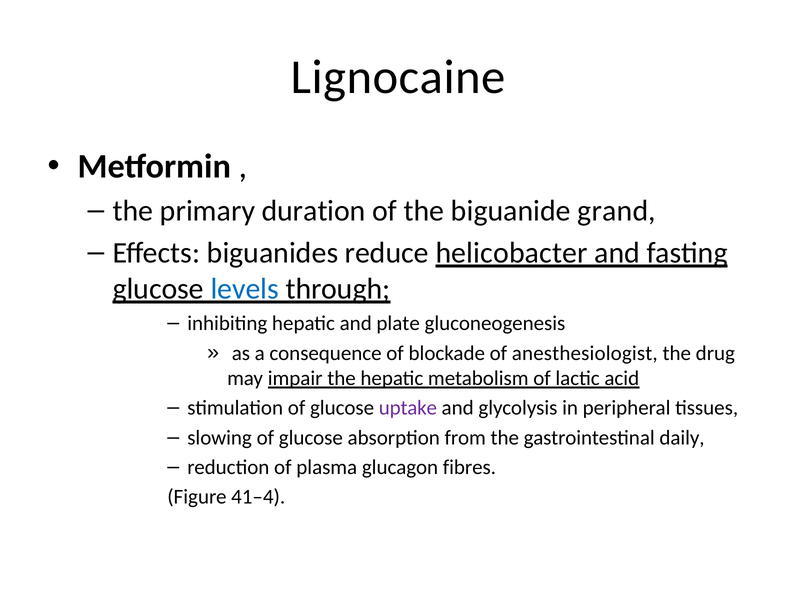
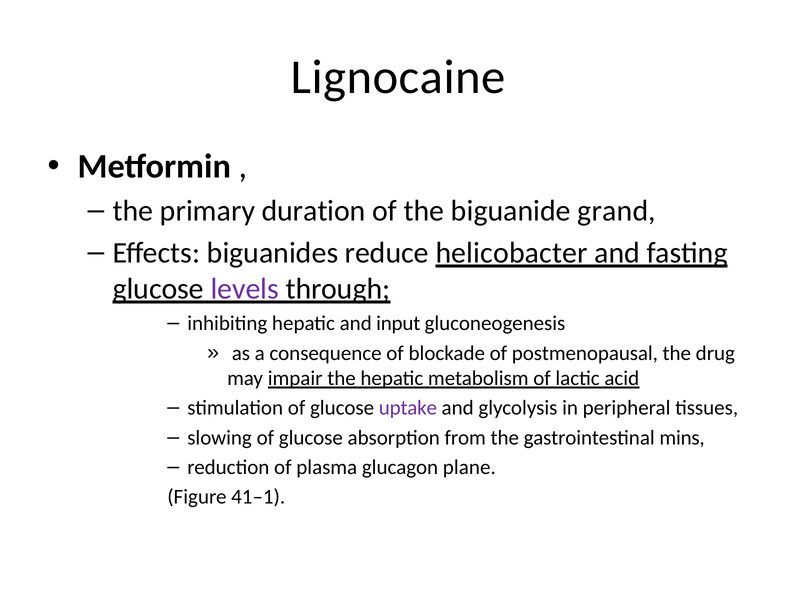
levels colour: blue -> purple (245, 289)
plate: plate -> input (398, 323)
anesthesiologist: anesthesiologist -> postmenopausal (585, 353)
daily: daily -> mins (682, 437)
fibres: fibres -> plane (469, 467)
41–4: 41–4 -> 41–1 (258, 497)
